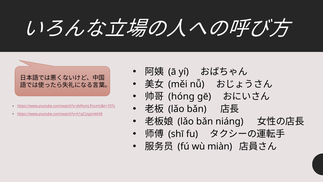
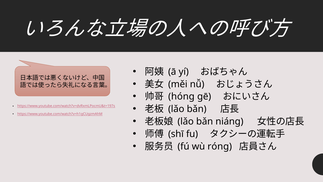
miàn: miàn -> róng (220, 146)
